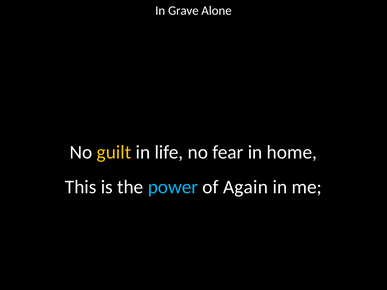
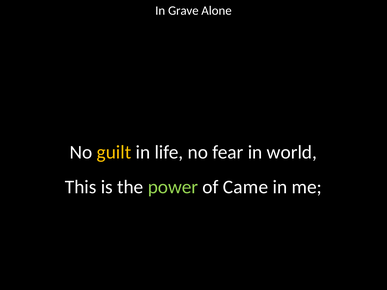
home: home -> world (292, 152)
power colour: light blue -> light green (173, 187)
Again: Again -> Came (246, 187)
